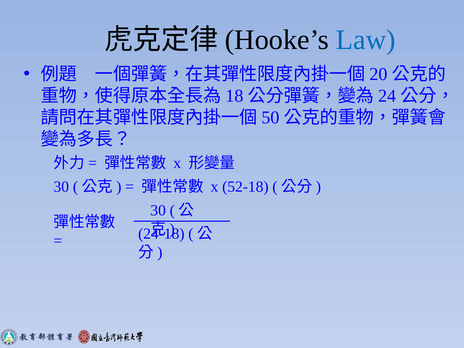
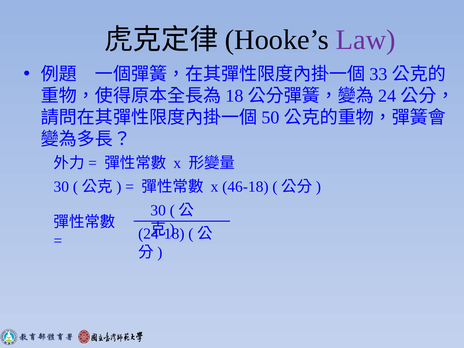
Law colour: blue -> purple (366, 40)
20: 20 -> 33 (379, 74)
52-18: 52-18 -> 46-18 (245, 187)
